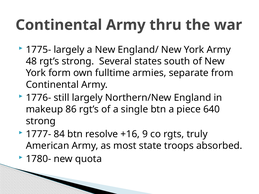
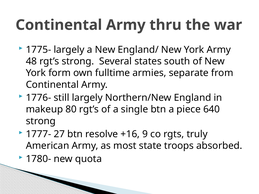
86: 86 -> 80 (71, 110)
84: 84 -> 27 (59, 134)
